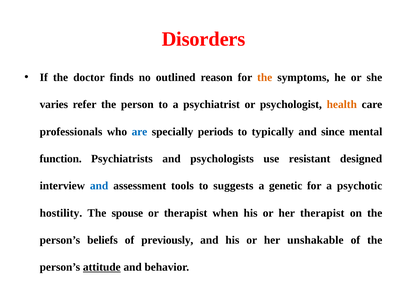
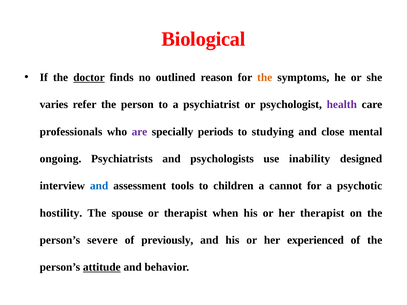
Disorders: Disorders -> Biological (204, 39)
doctor underline: none -> present (89, 77)
health colour: orange -> purple (342, 105)
are colour: blue -> purple (139, 132)
typically: typically -> studying (273, 132)
since: since -> close (333, 132)
function: function -> ongoing (61, 159)
resistant: resistant -> inability (310, 159)
suggests: suggests -> children (233, 186)
genetic: genetic -> cannot (286, 186)
beliefs: beliefs -> severe (102, 240)
unshakable: unshakable -> experienced (315, 240)
